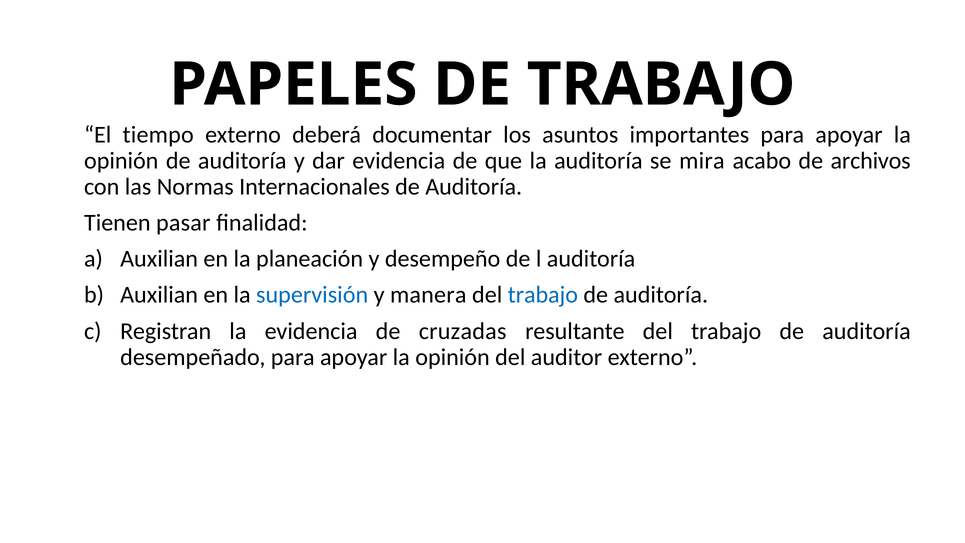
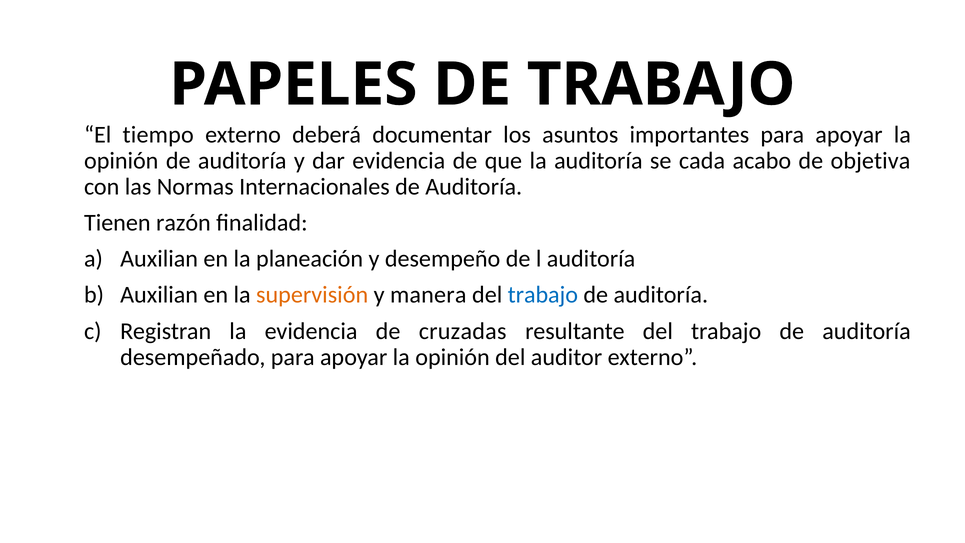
mira: mira -> cada (702, 161)
archivos: archivos -> objetiva (870, 161)
pasar: pasar -> razón (183, 223)
supervisión colour: blue -> orange (312, 295)
